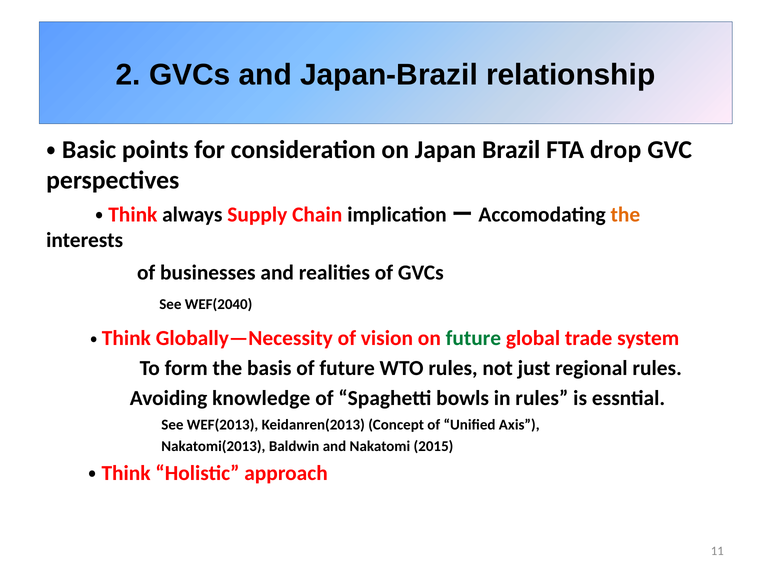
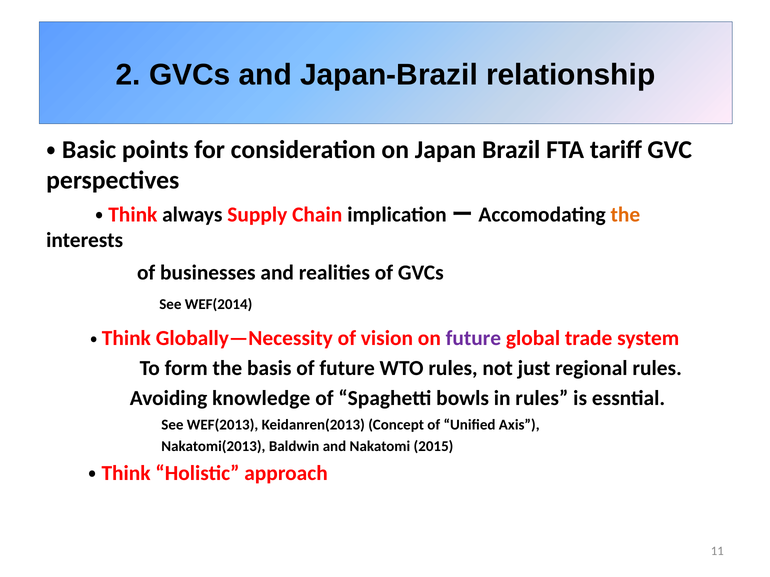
drop: drop -> tariff (616, 150)
WEF(2040: WEF(2040 -> WEF(2014 (219, 305)
future colour: green -> purple (473, 339)
